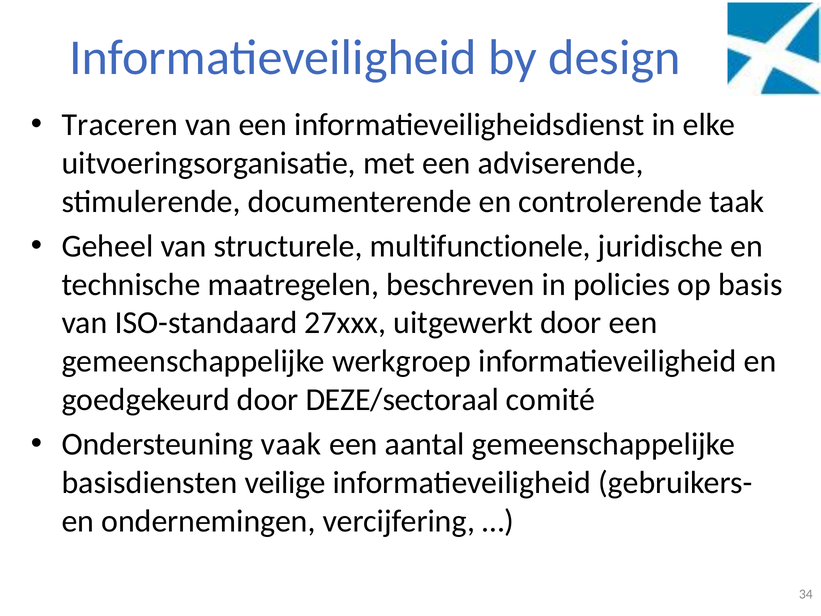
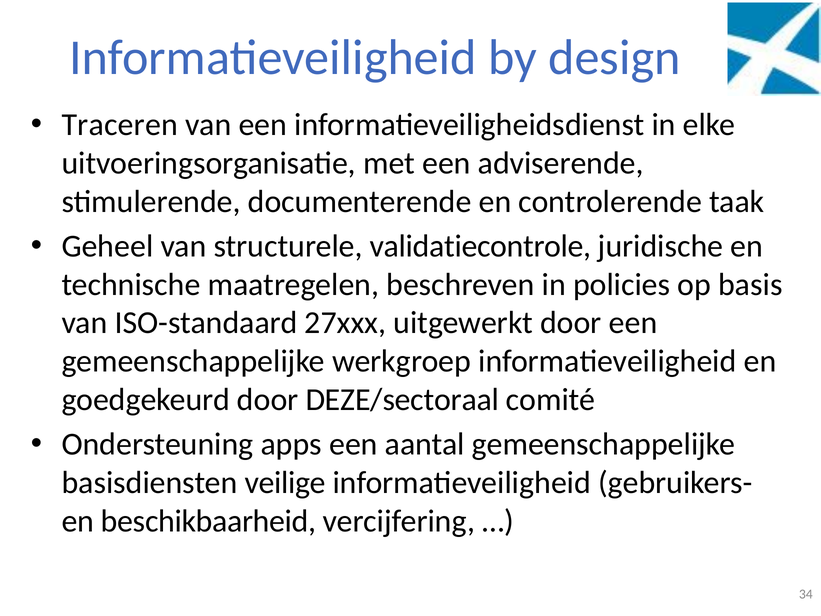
multifunctionele: multifunctionele -> validatiecontrole (481, 246)
vaak: vaak -> apps (291, 444)
ondernemingen: ondernemingen -> beschikbaarheid (209, 521)
